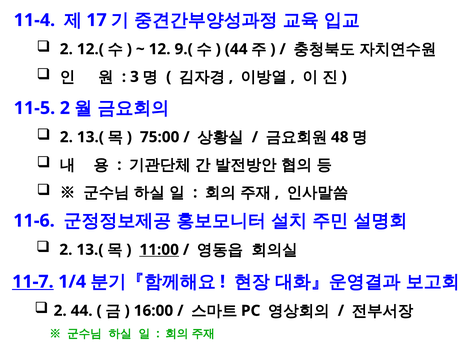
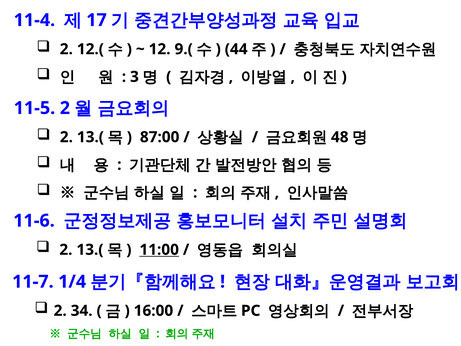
75:00: 75:00 -> 87:00 (160, 137)
11-7 underline: present -> none (33, 281)
2 44: 44 -> 34 (82, 311)
